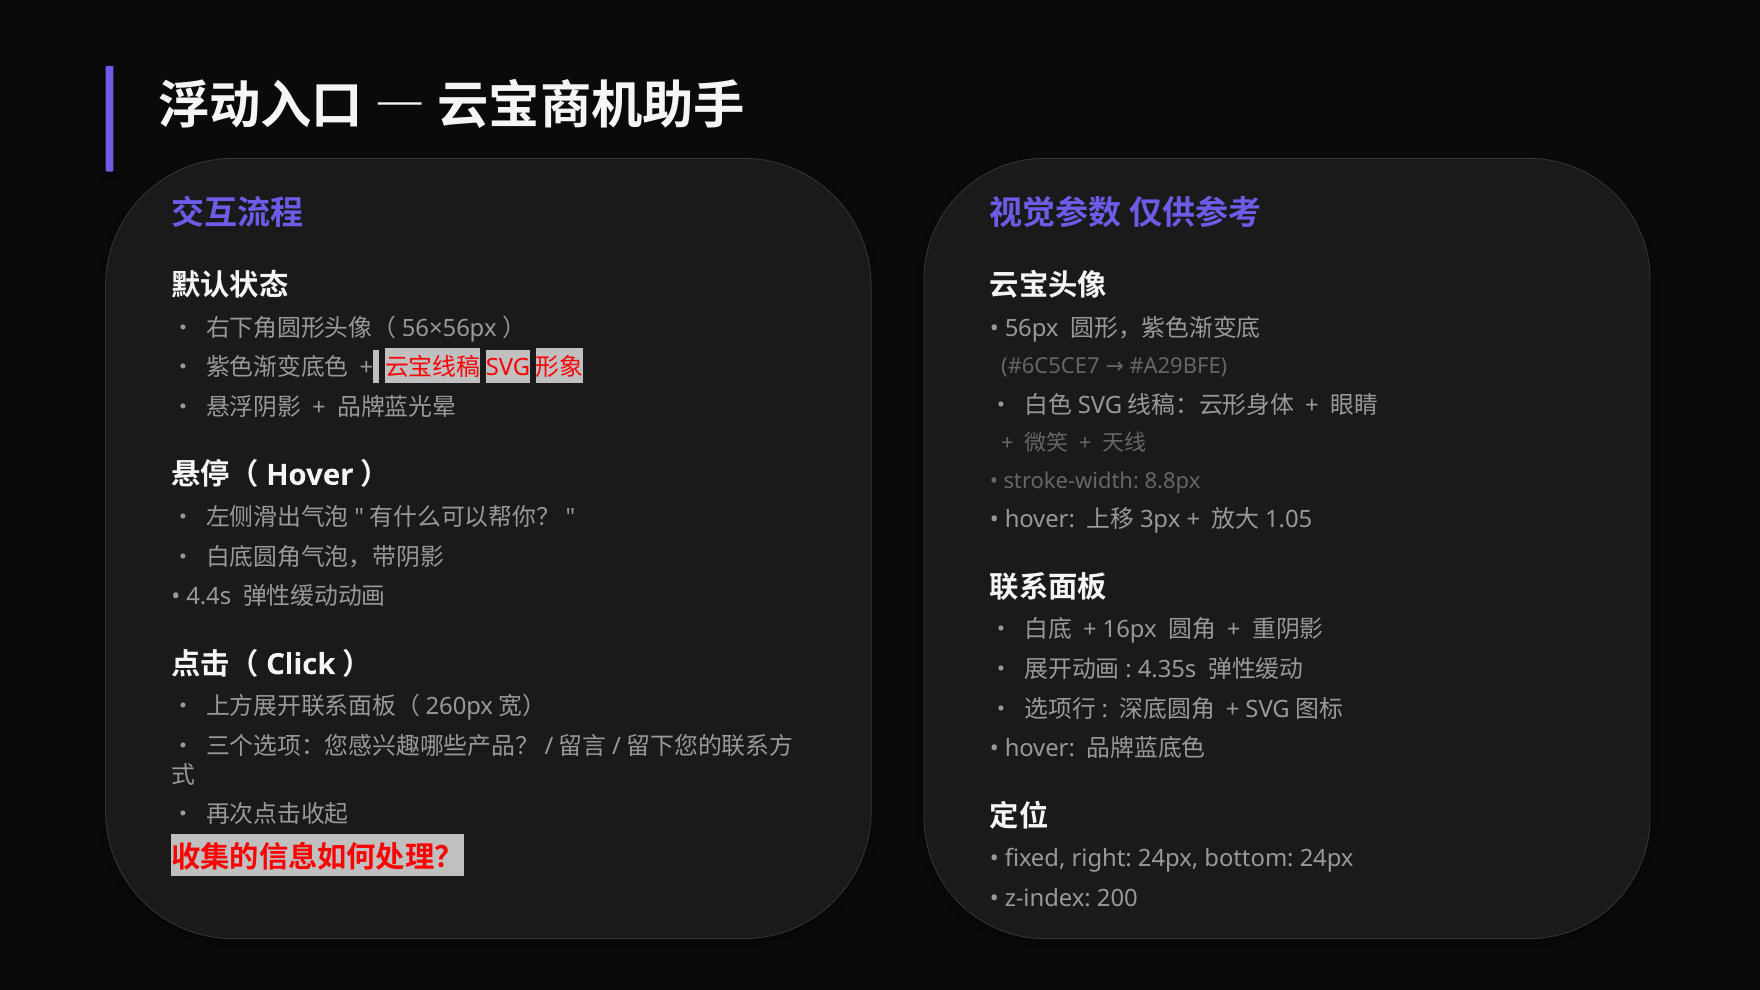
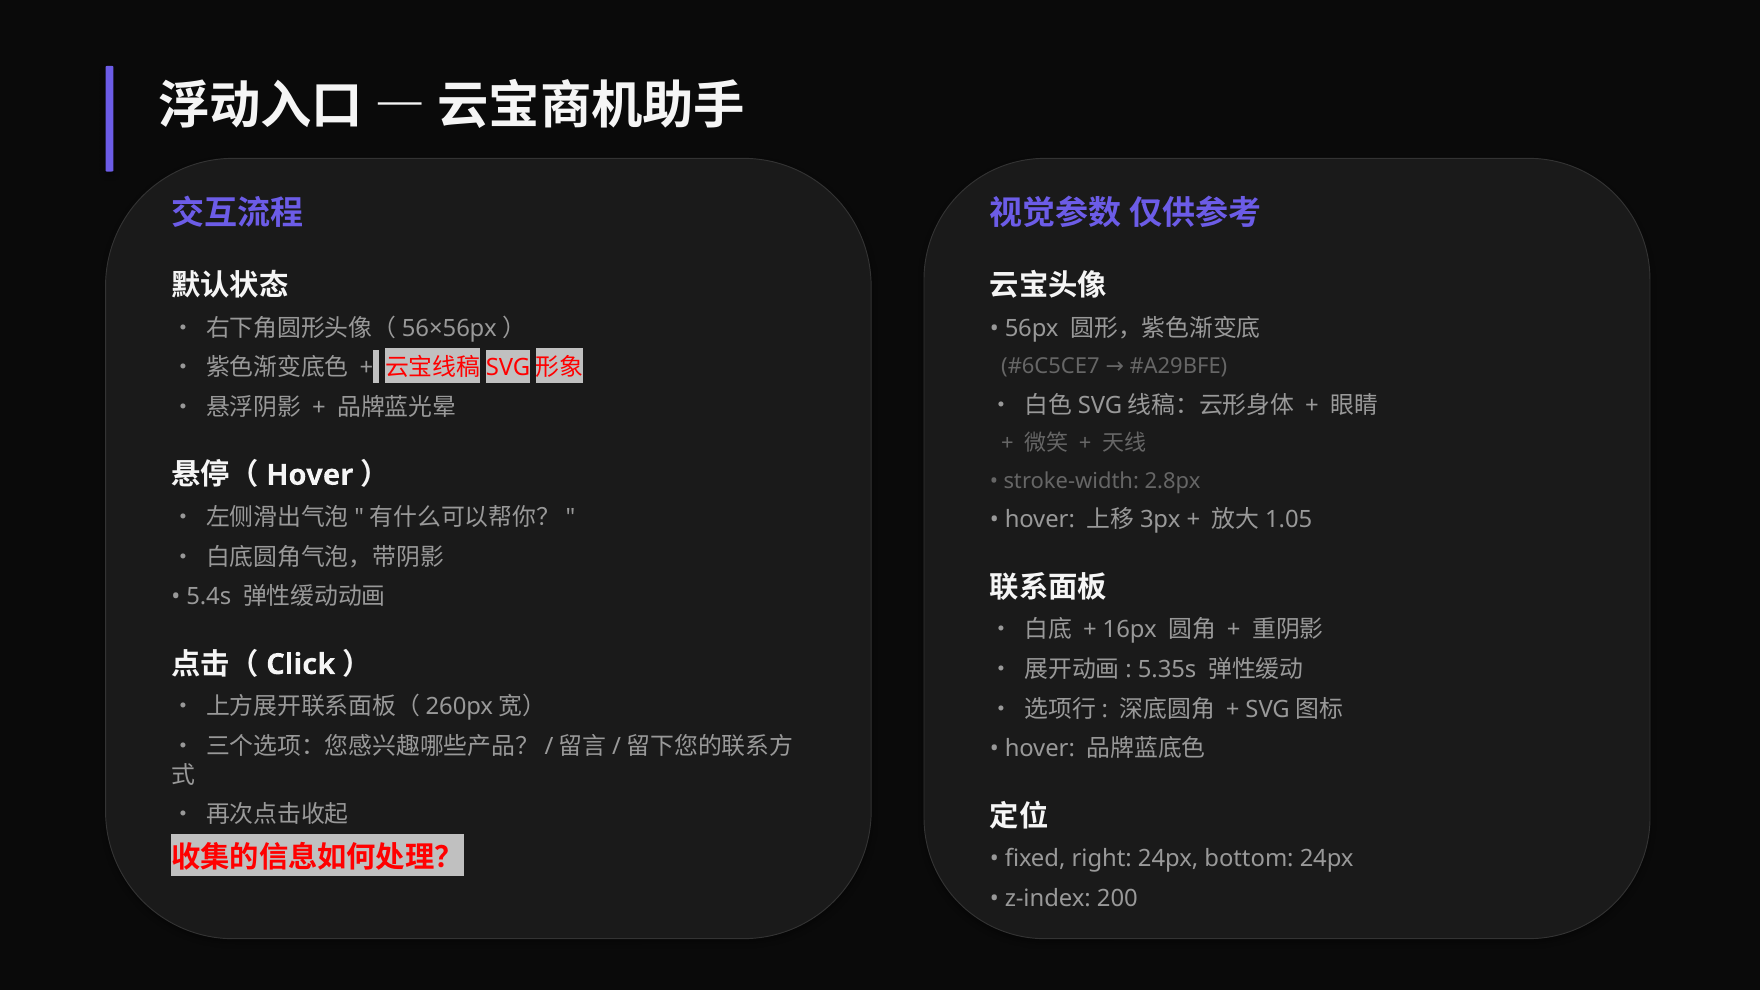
8.8px: 8.8px -> 2.8px (1173, 481)
4.4s: 4.4s -> 5.4s (209, 597)
4.35s: 4.35s -> 5.35s (1167, 670)
